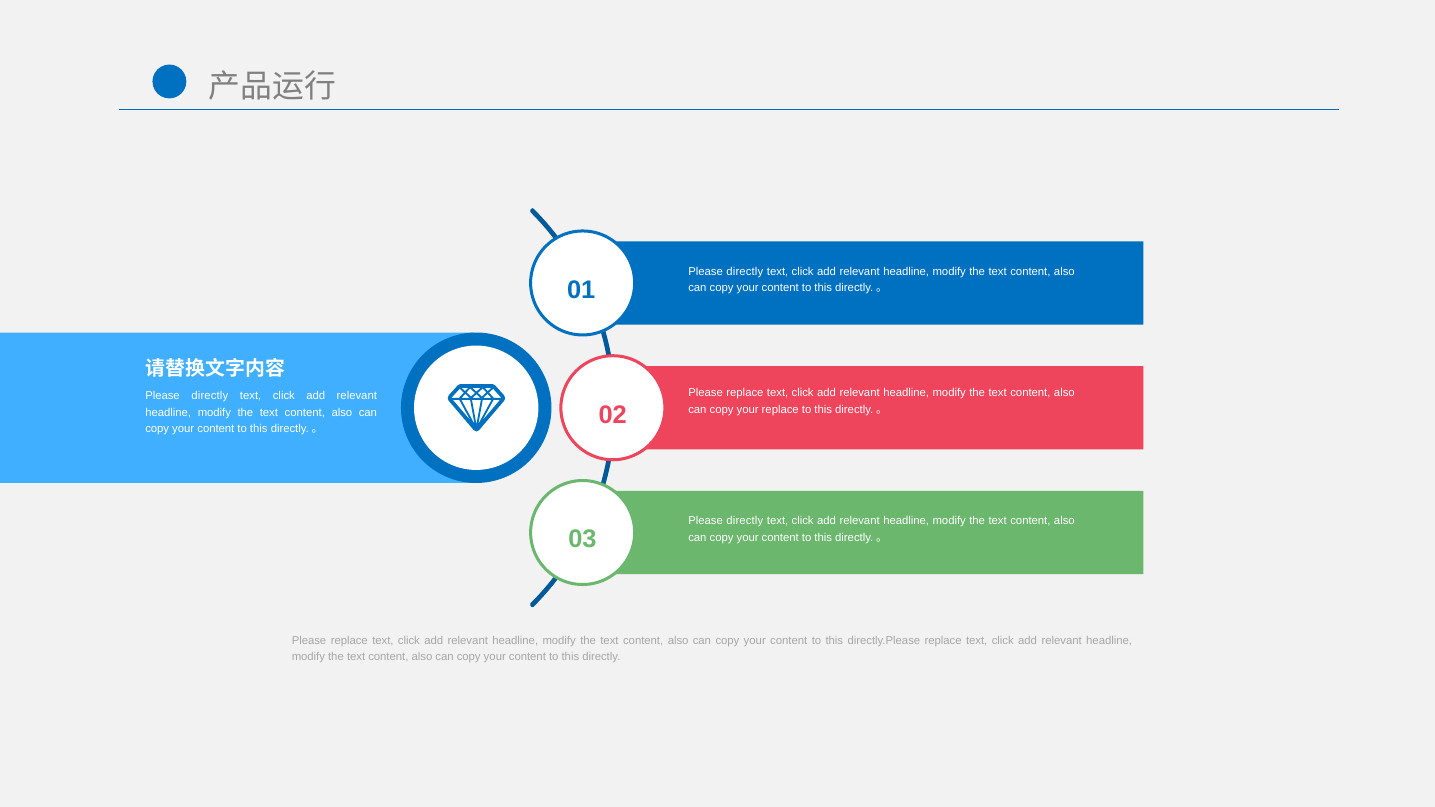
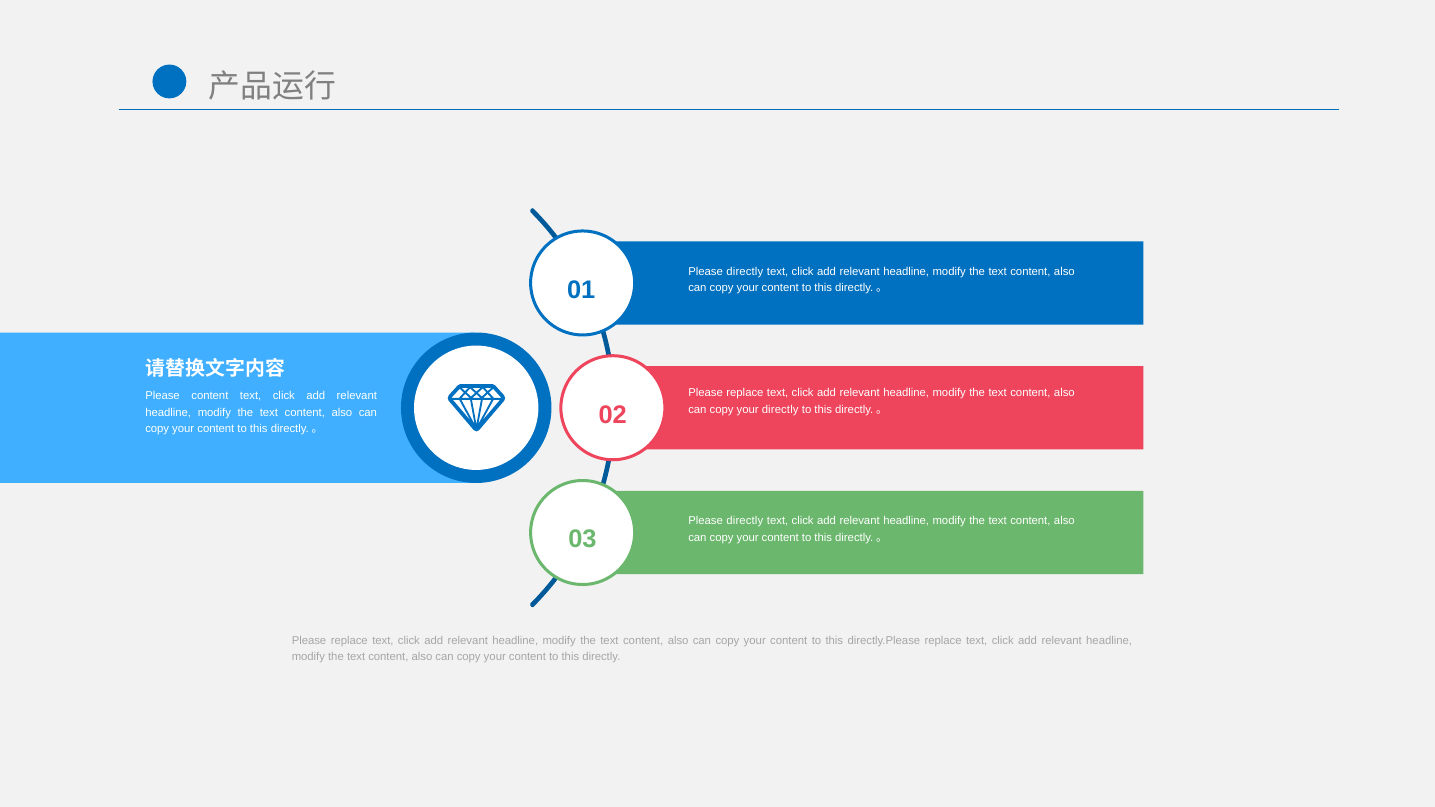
directly: directly -> content (210, 396)
your replace: replace -> directly (780, 410)
